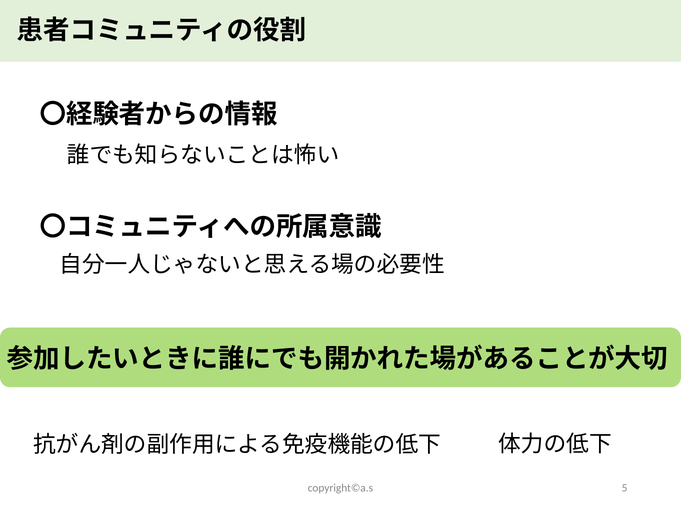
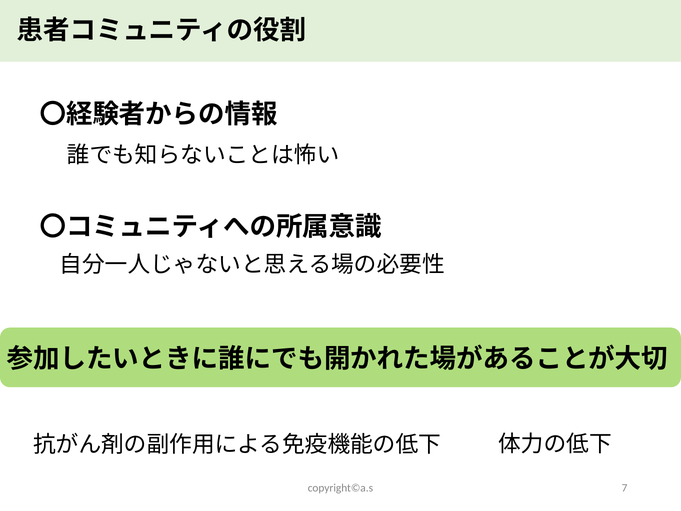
5: 5 -> 7 (625, 488)
